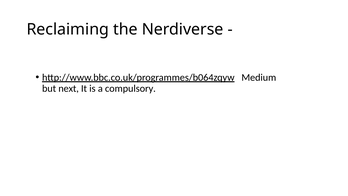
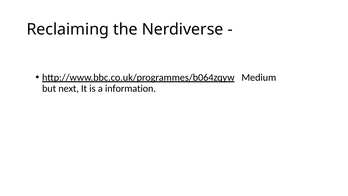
compulsory: compulsory -> information (130, 88)
